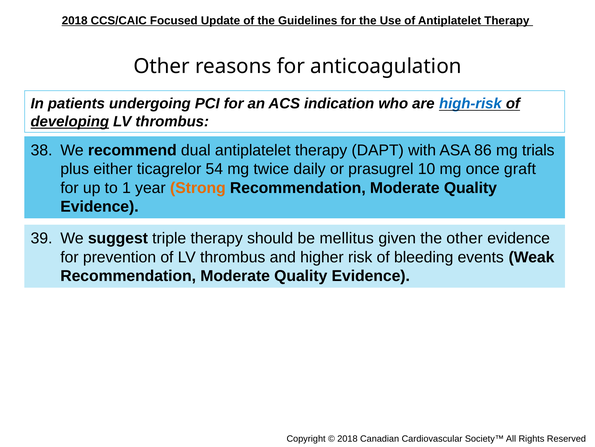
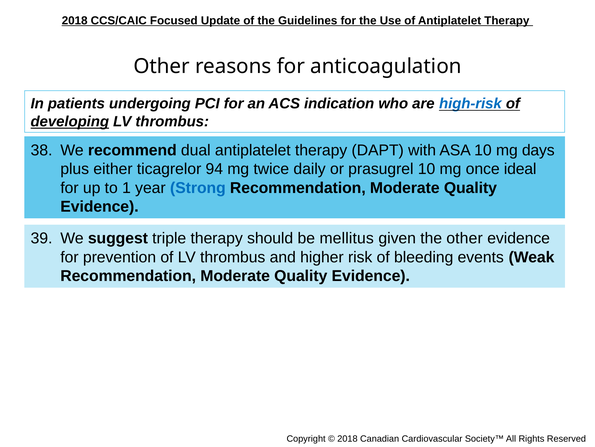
ASA 86: 86 -> 10 (483, 150)
trials: trials -> days (538, 150)
54: 54 -> 94 (214, 169)
graft: graft -> ideal (520, 169)
Strong colour: orange -> blue (198, 188)
